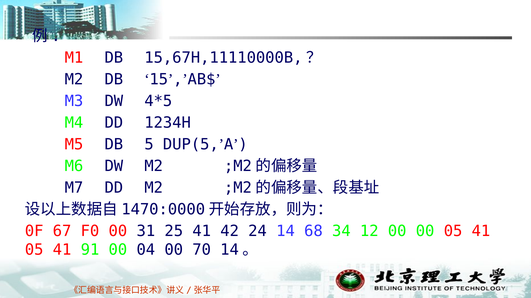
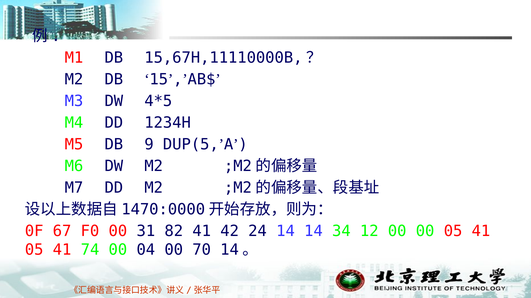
5: 5 -> 9 (149, 145)
25: 25 -> 82 (174, 232)
14 68: 68 -> 14 (313, 232)
91: 91 -> 74 (90, 250)
